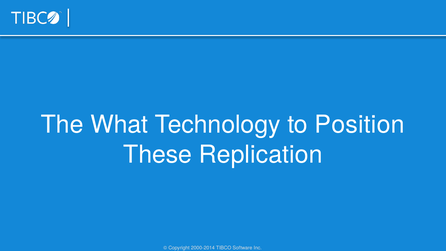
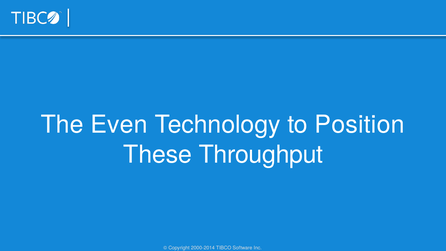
What: What -> Even (119, 125)
Replication: Replication -> Throughput (261, 154)
